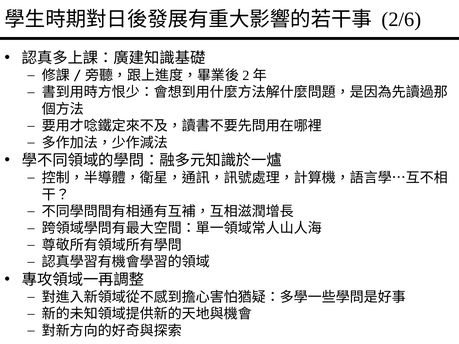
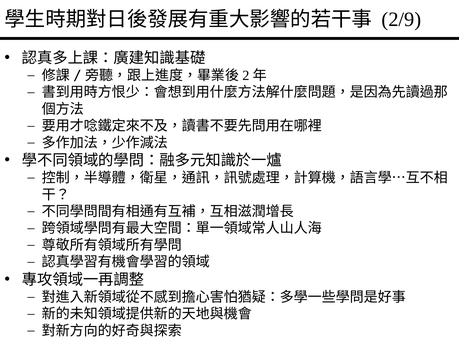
2/6: 2/6 -> 2/9 (401, 19)
